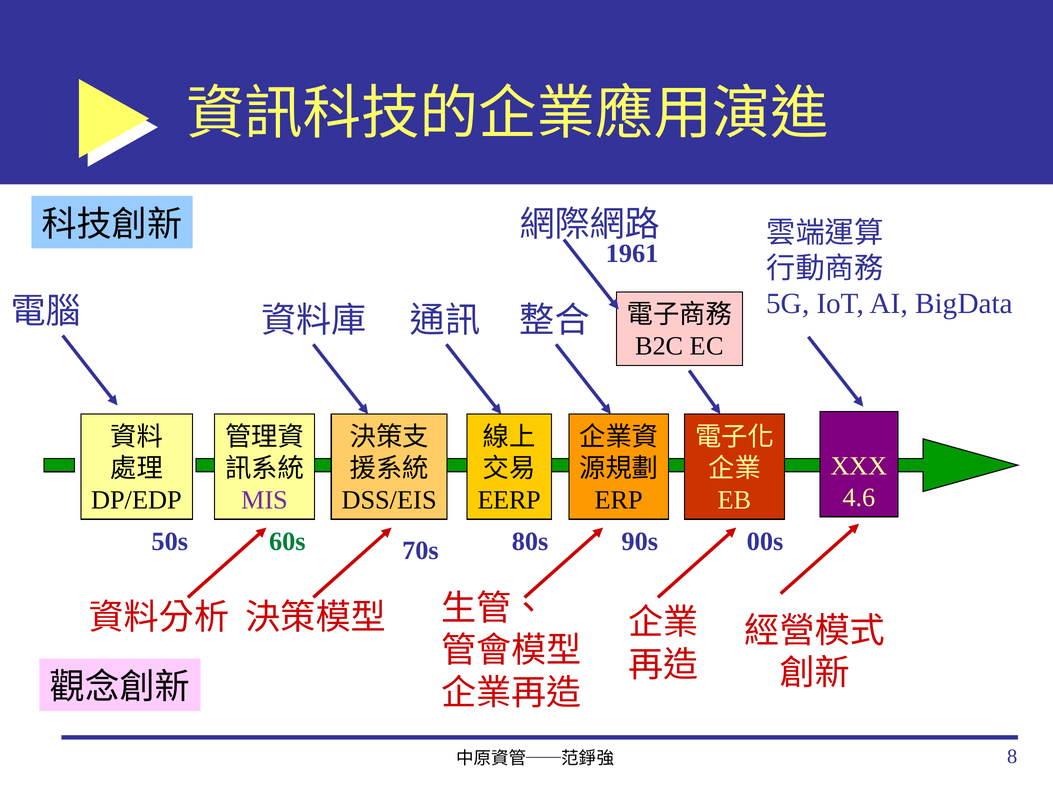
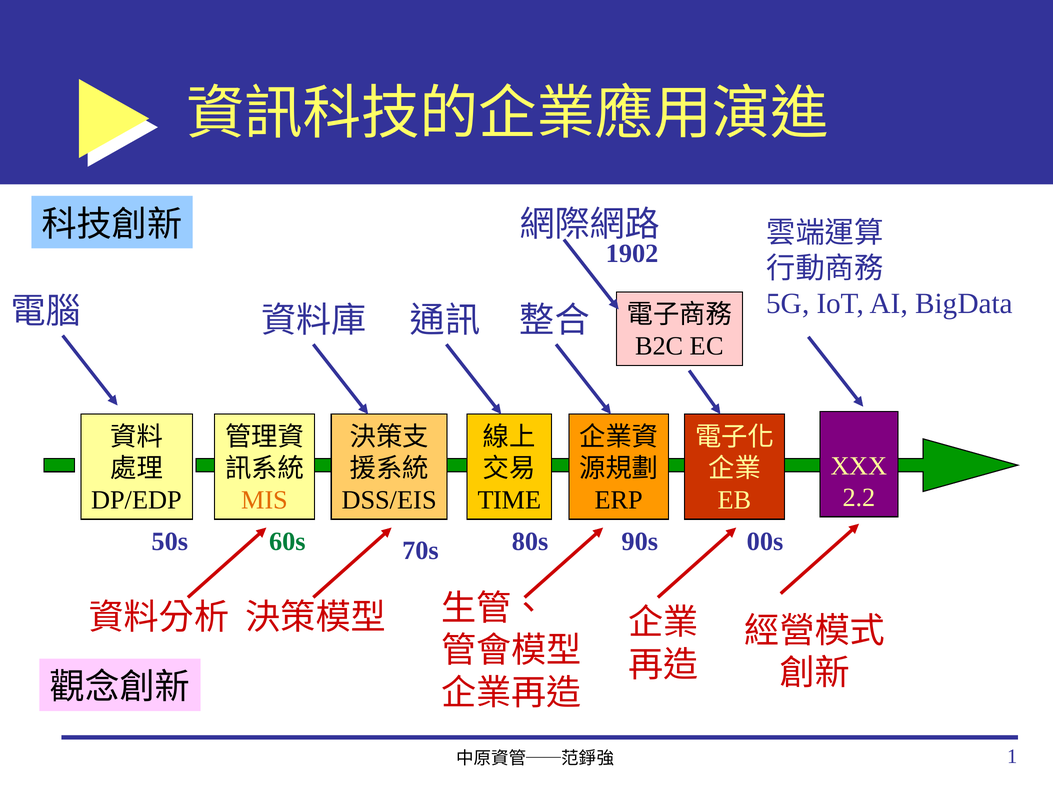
1961: 1961 -> 1902 (632, 253)
4.6: 4.6 -> 2.2 (859, 497)
MIS colour: purple -> orange (265, 500)
EERP: EERP -> TIME (509, 500)
8: 8 -> 1 (1012, 756)
